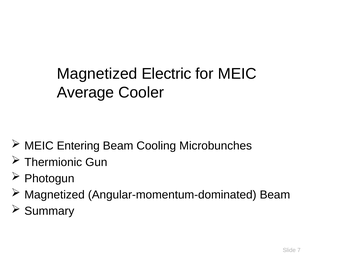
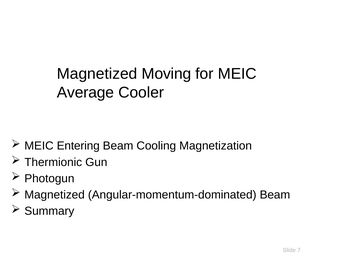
Electric: Electric -> Moving (166, 74)
Microbunches: Microbunches -> Magnetization (216, 146)
